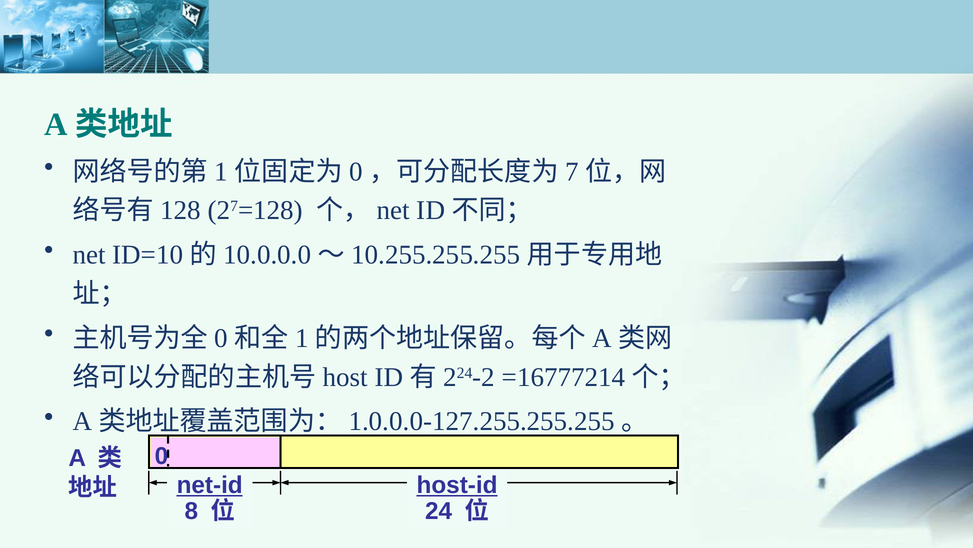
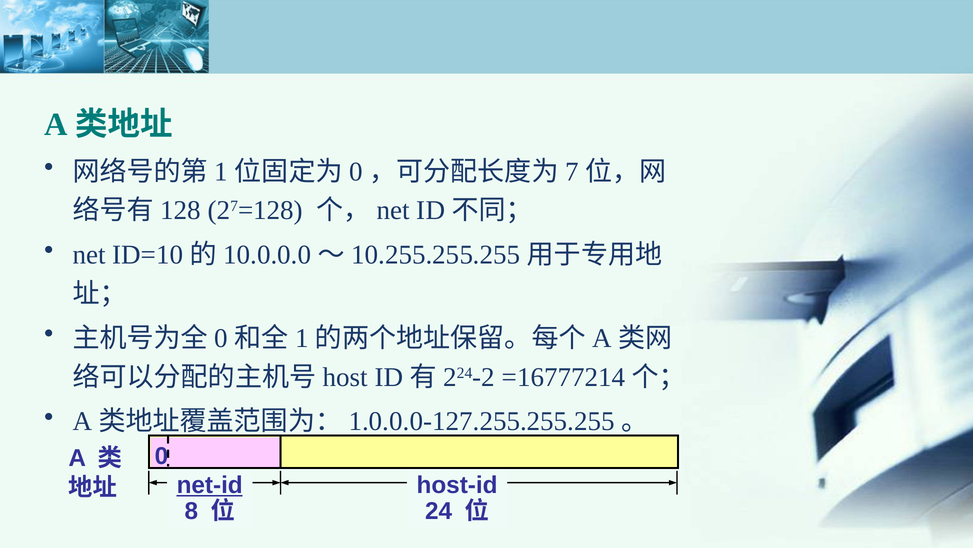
host-id underline: present -> none (457, 485)
